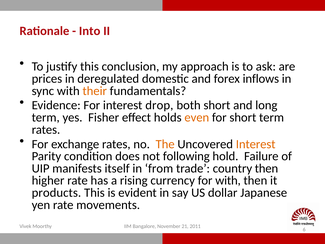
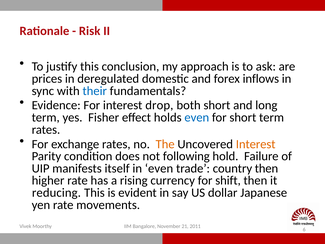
Into: Into -> Risk (90, 31)
their colour: orange -> blue (95, 91)
even colour: orange -> blue (197, 117)
in from: from -> even (159, 168)
for with: with -> shift (228, 180)
products: products -> reducing (56, 193)
